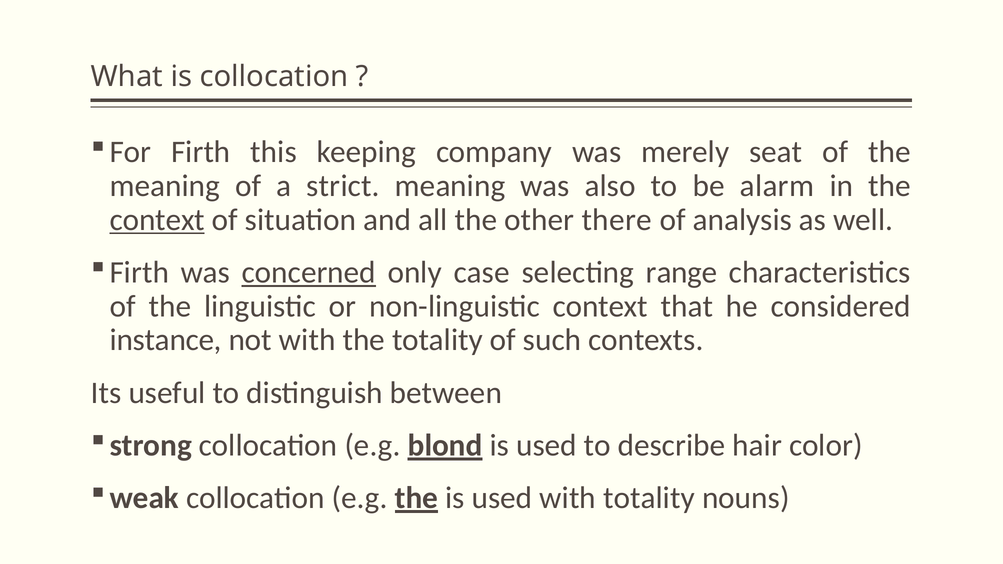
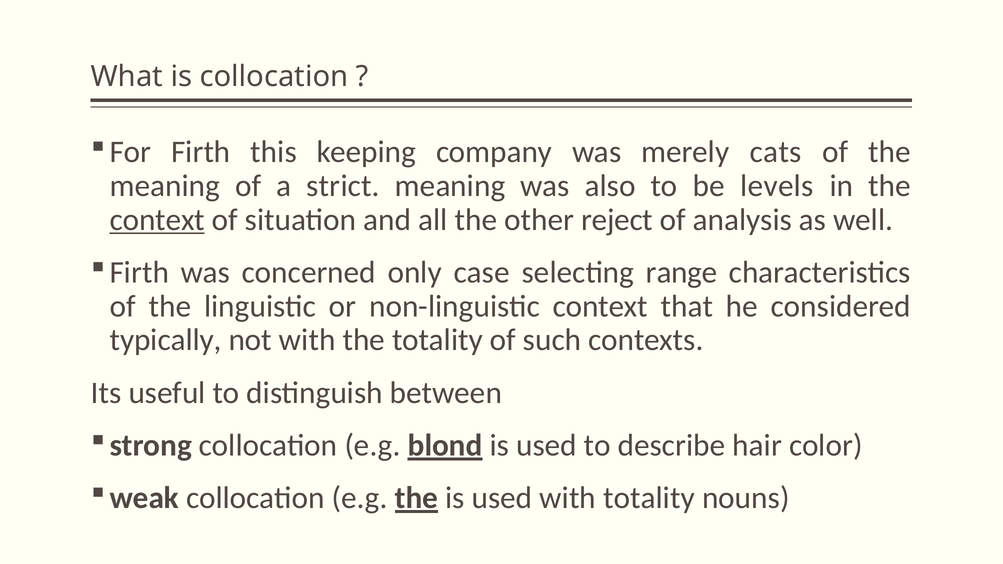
seat: seat -> cats (776, 152)
alarm: alarm -> levels (777, 186)
there: there -> reject (617, 220)
concerned underline: present -> none (309, 272)
instance: instance -> typically (166, 340)
